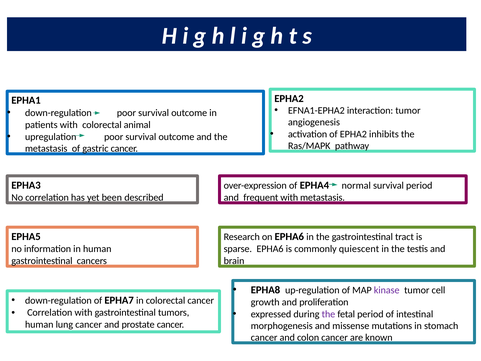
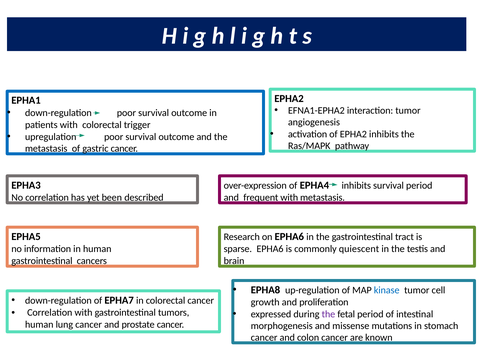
animal: animal -> trigger (137, 125)
EPHA4 normal: normal -> inhibits (356, 185)
kinase colour: purple -> blue (387, 290)
